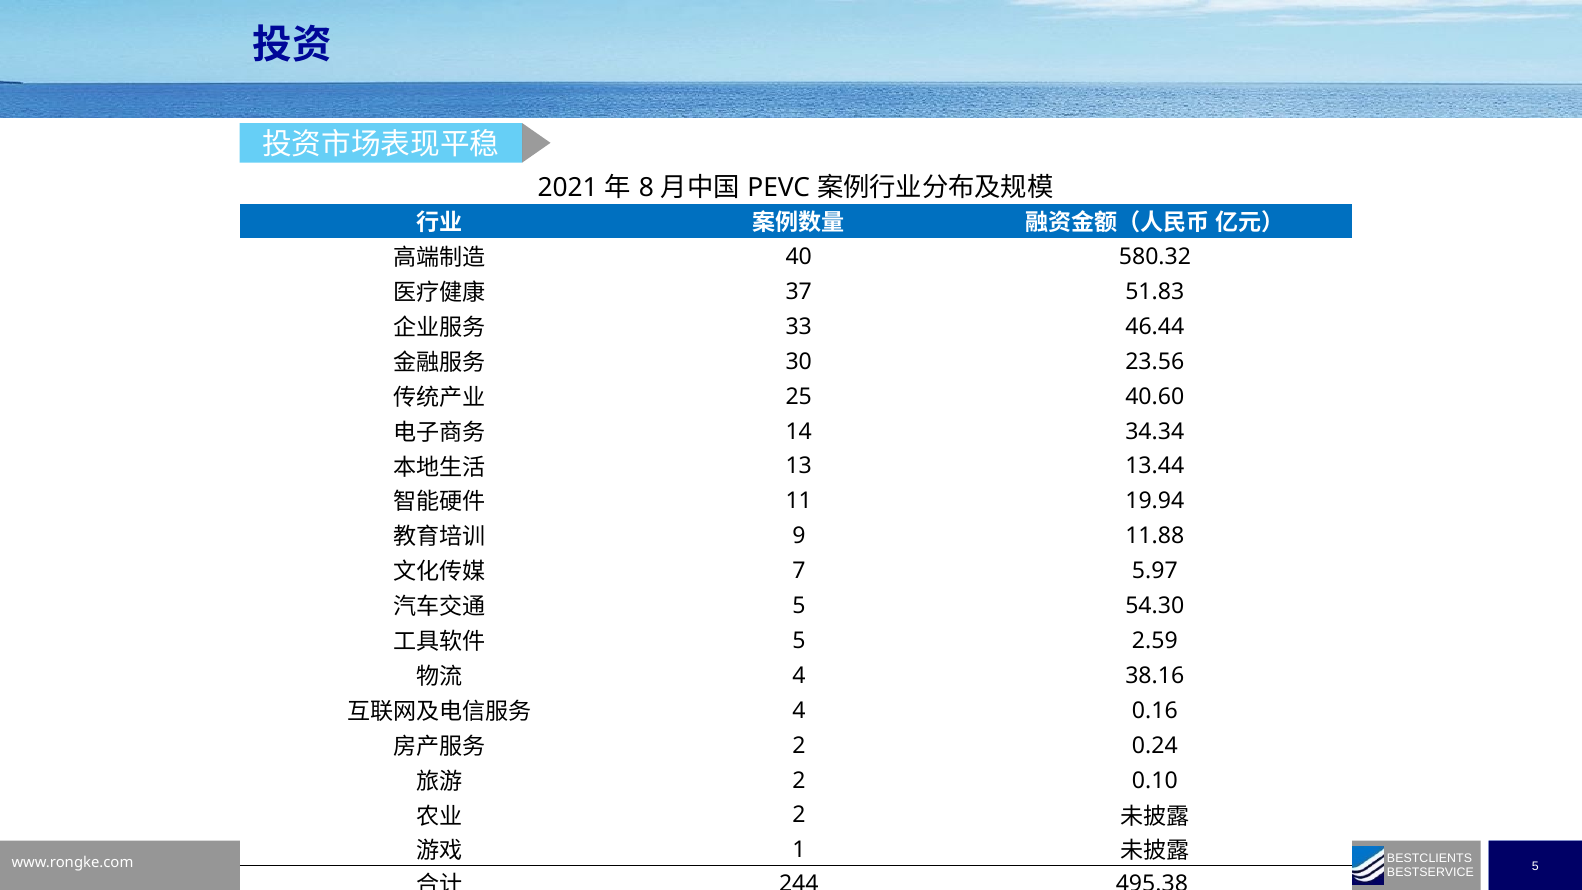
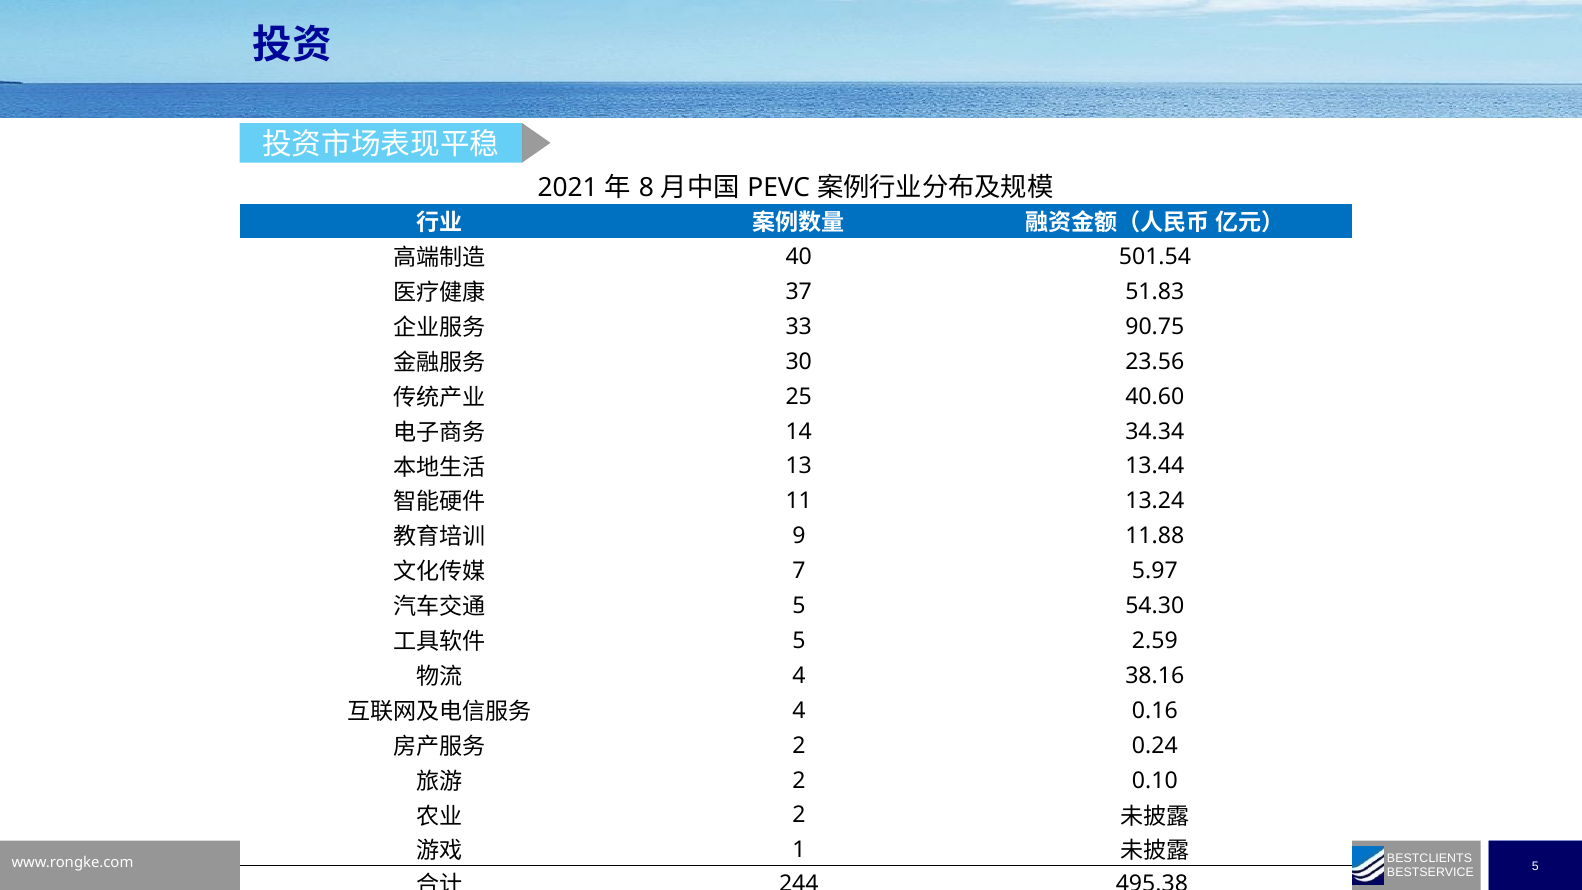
580.32: 580.32 -> 501.54 (1155, 257)
46.44: 46.44 -> 90.75 (1155, 327)
19.94: 19.94 -> 13.24 (1155, 501)
